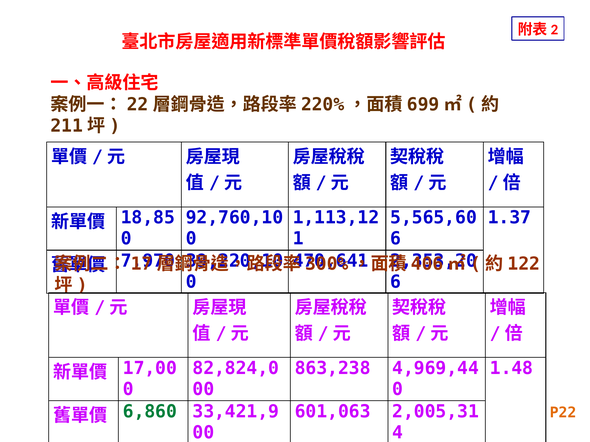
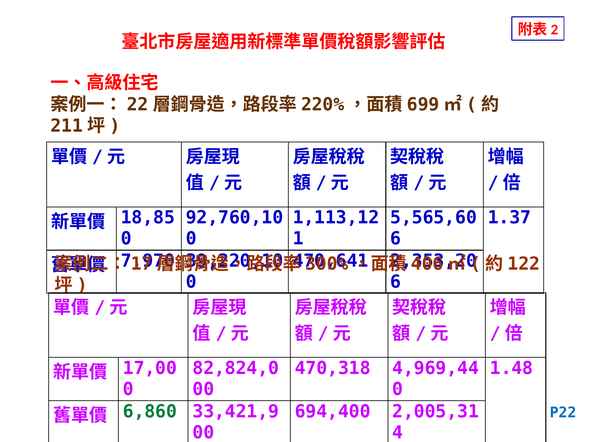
863,238: 863,238 -> 470,318 (333, 369)
601,063: 601,063 -> 694,400 (333, 412)
P22 colour: orange -> blue (563, 413)
